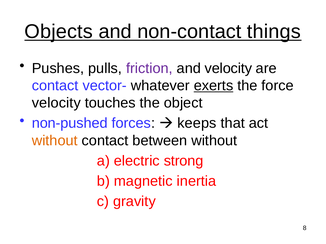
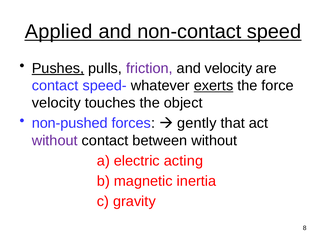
Objects: Objects -> Applied (59, 32)
things: things -> speed (274, 32)
Pushes underline: none -> present (58, 68)
vector-: vector- -> speed- (105, 86)
keeps: keeps -> gently (197, 123)
without colour: orange -> purple (55, 141)
strong: strong -> acting (183, 161)
